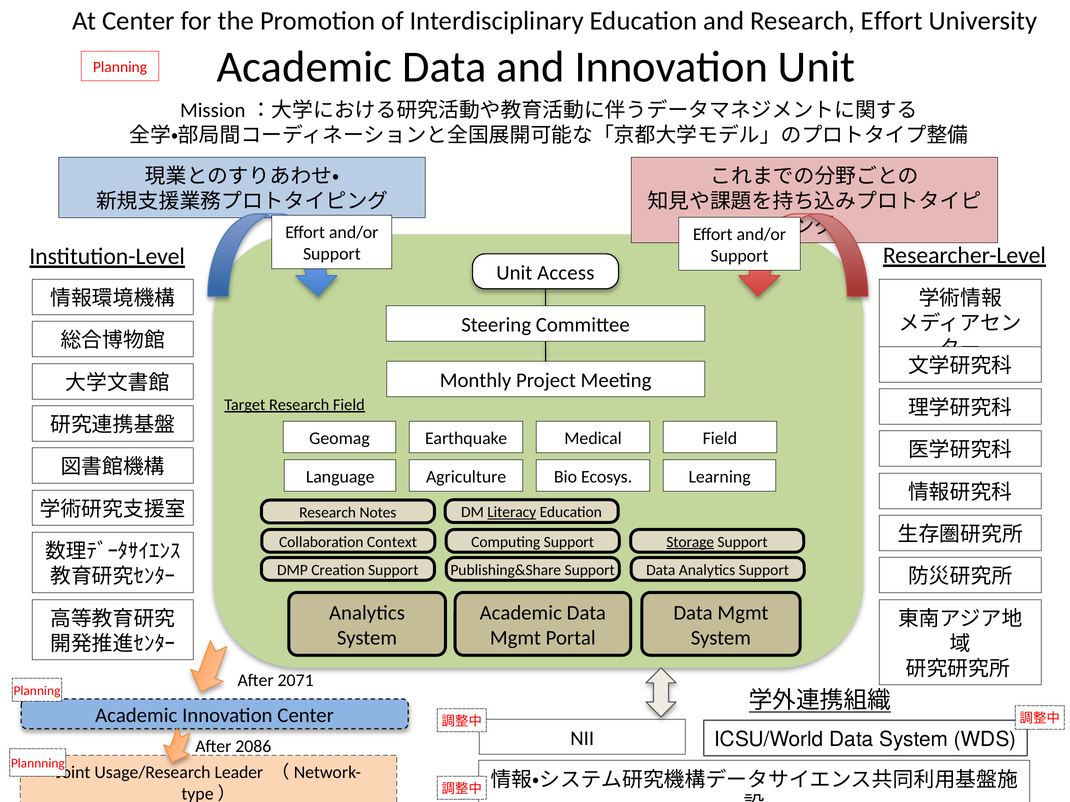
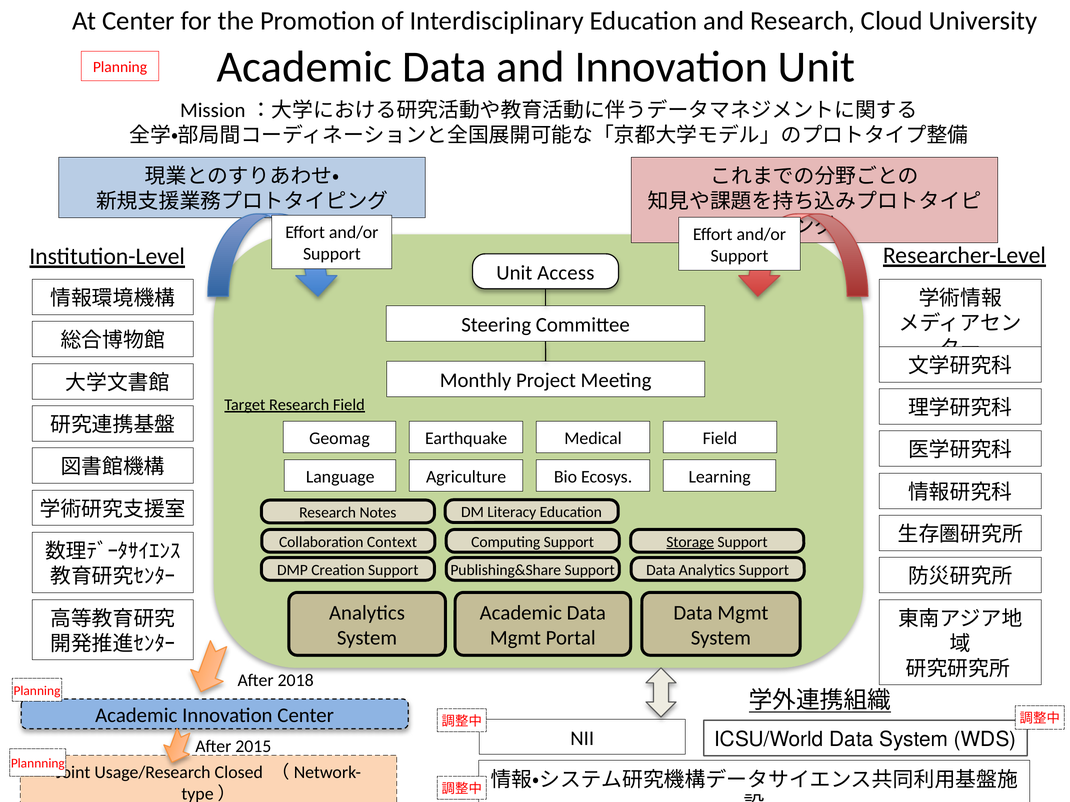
Research Effort: Effort -> Cloud (892, 21)
Literacy underline: present -> none (512, 513)
2071: 2071 -> 2018 (296, 681)
2086: 2086 -> 2015 (253, 747)
Leader: Leader -> Closed (239, 773)
